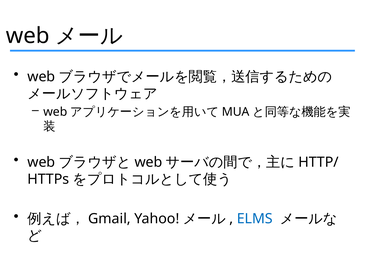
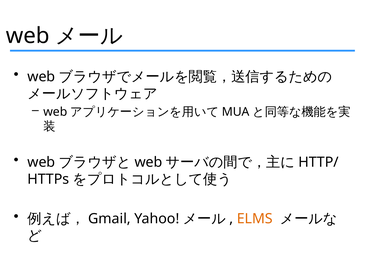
ELMS colour: blue -> orange (255, 219)
